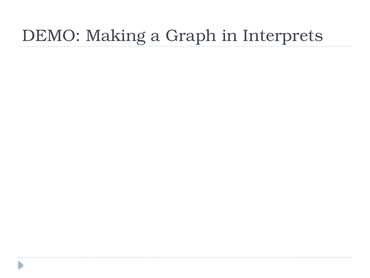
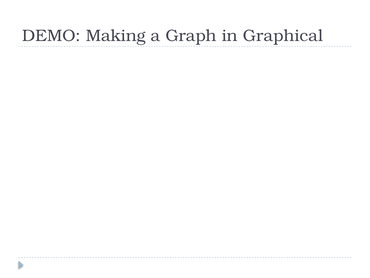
Interprets: Interprets -> Graphical (283, 36)
